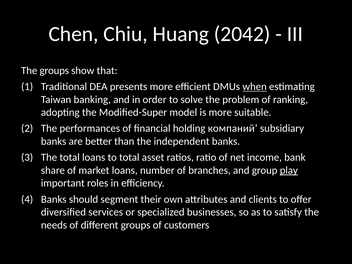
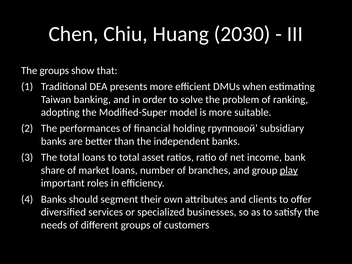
2042: 2042 -> 2030 (242, 34)
when underline: present -> none (255, 87)
компаний: компаний -> групповой (233, 128)
